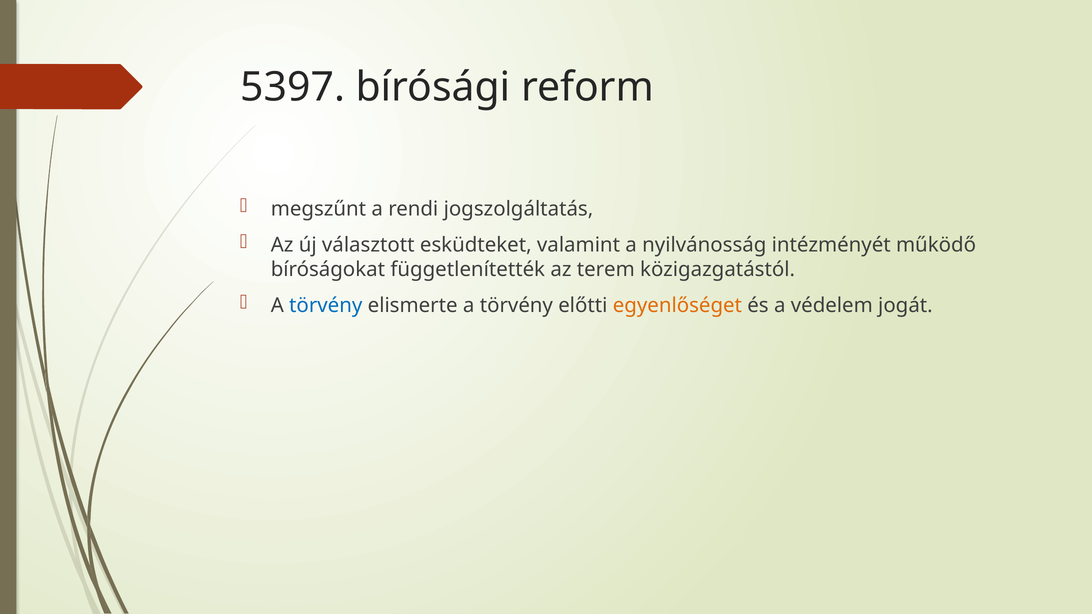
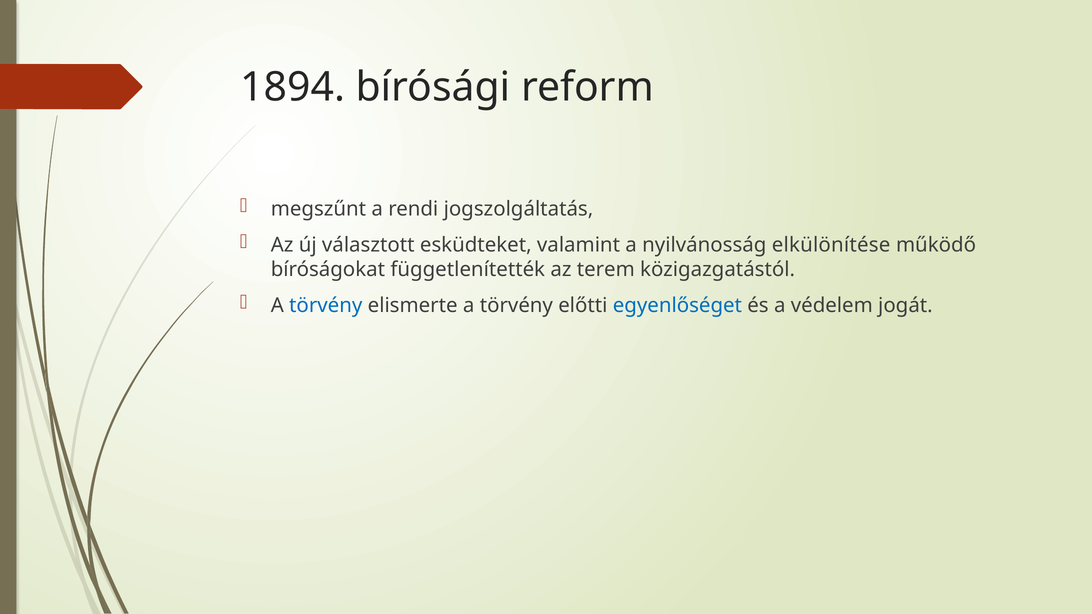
5397: 5397 -> 1894 (293, 87)
intézményét: intézményét -> elkülönítése (831, 245)
egyenlőséget colour: orange -> blue (677, 305)
